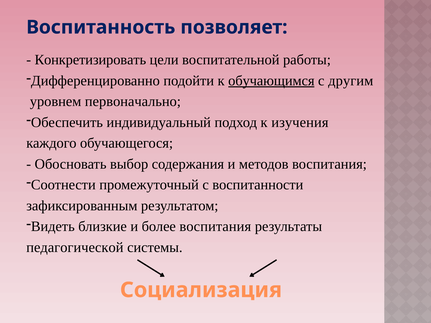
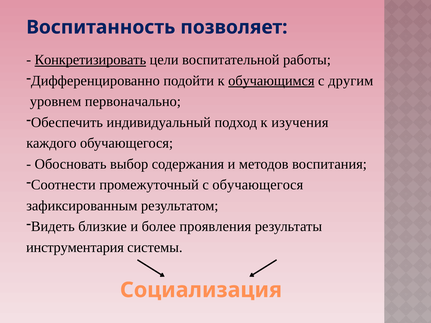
Конкретизировать underline: none -> present (90, 60)
с воспитанности: воспитанности -> обучающегося (258, 185)
более воспитания: воспитания -> проявления (215, 227)
педагогической: педагогической -> инструментария (75, 247)
